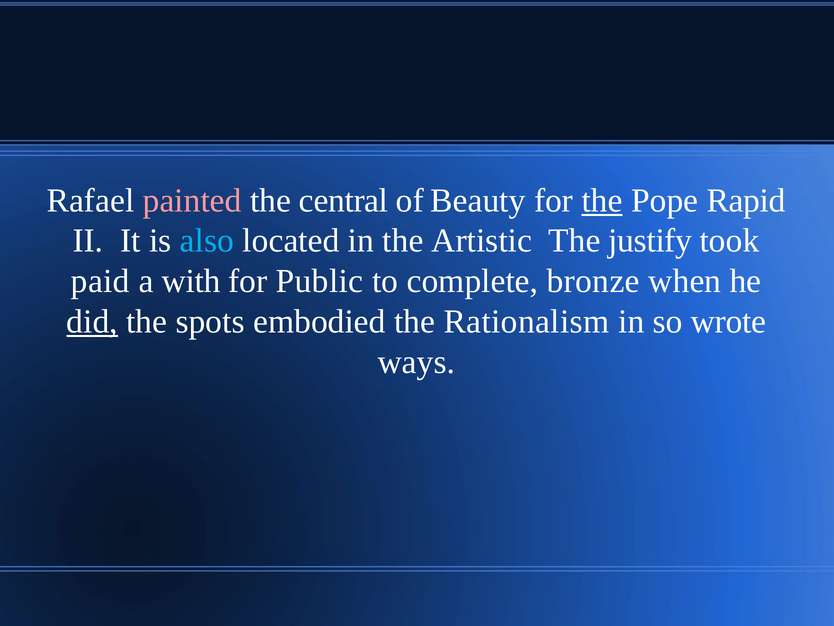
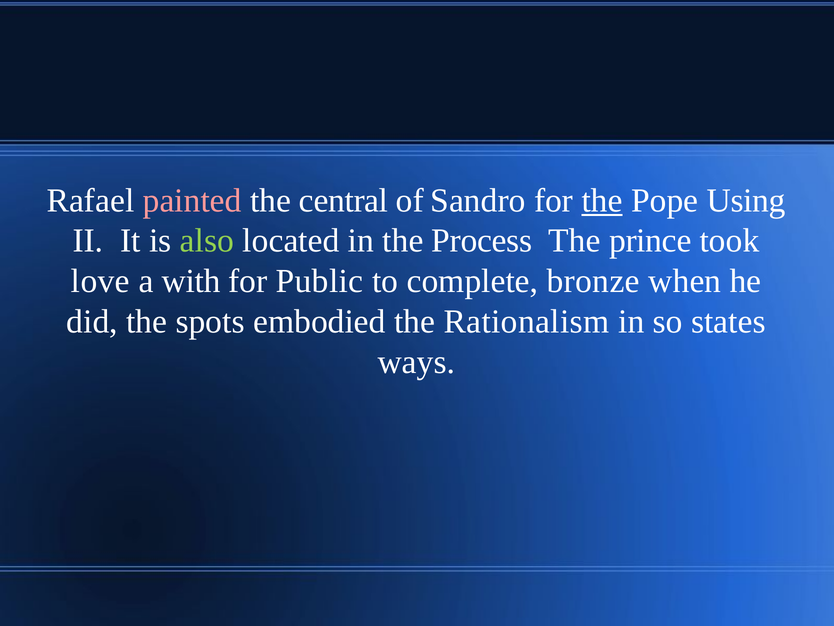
Beauty: Beauty -> Sandro (478, 200)
Rapid: Rapid -> Using (746, 200)
also colour: light blue -> light green (207, 241)
Artistic: Artistic -> Process (482, 241)
justify: justify -> prince (650, 241)
paid: paid -> love (100, 281)
did underline: present -> none (92, 321)
wrote: wrote -> states (728, 321)
